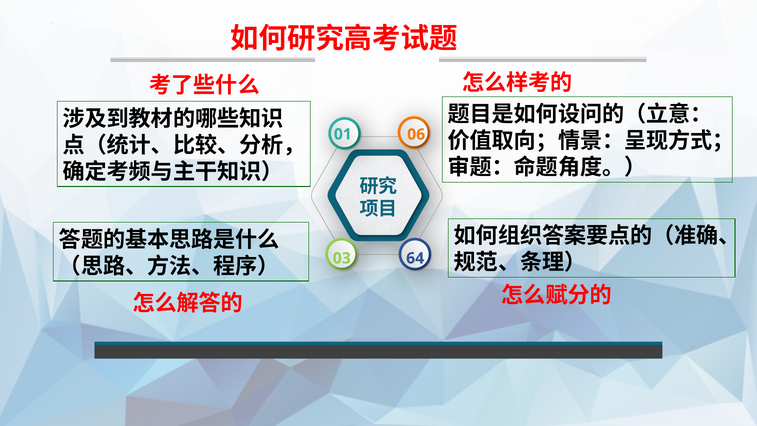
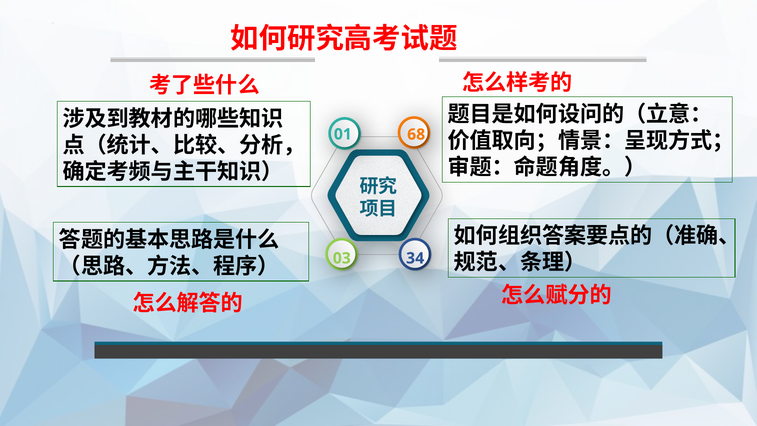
06: 06 -> 68 (416, 134)
64: 64 -> 34 (415, 258)
